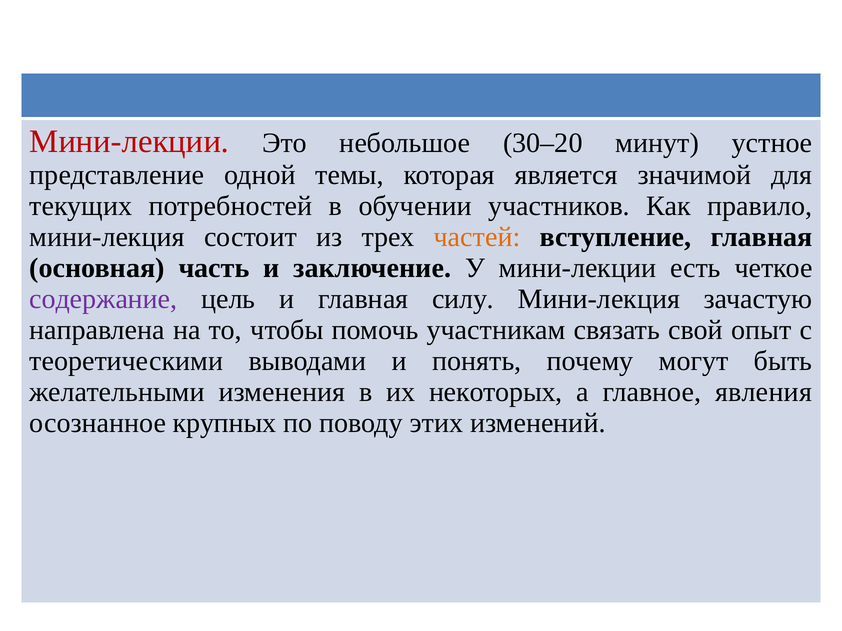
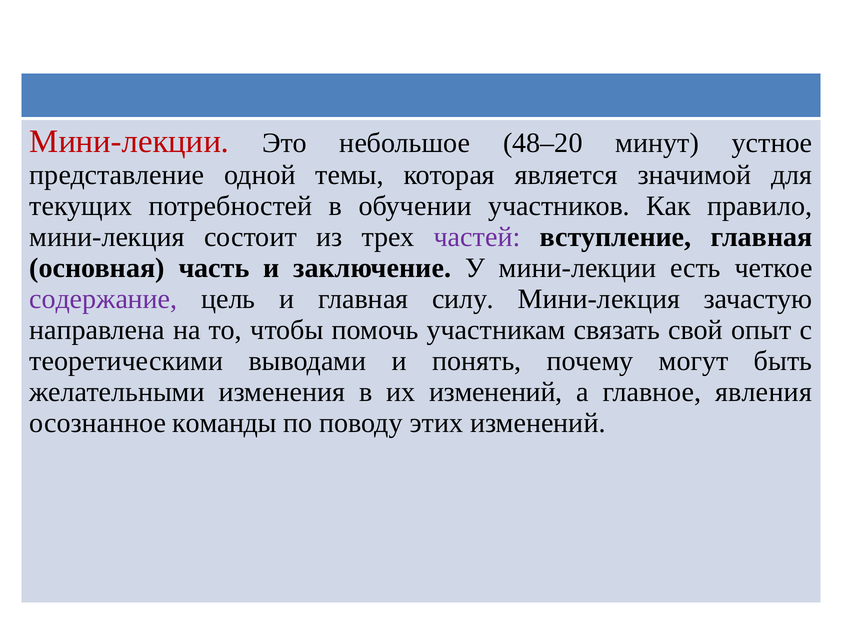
30–20: 30–20 -> 48–20 (543, 143)
частей colour: orange -> purple (477, 237)
их некоторых: некоторых -> изменений (496, 392)
крупных: крупных -> команды (225, 423)
